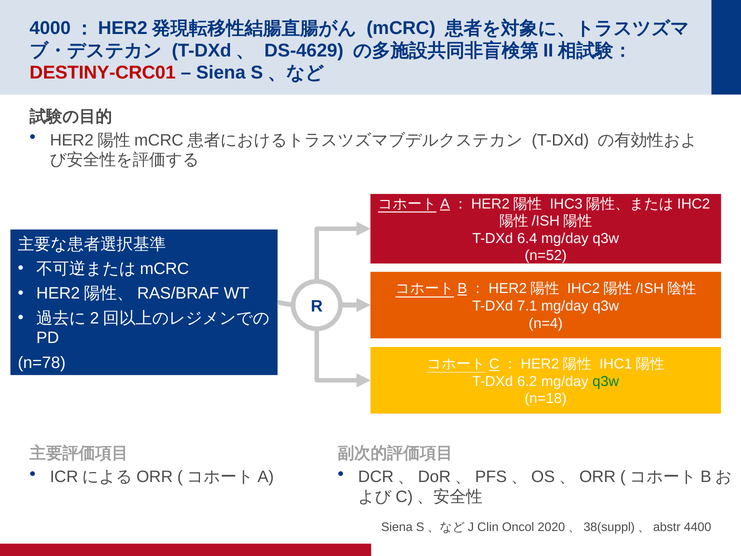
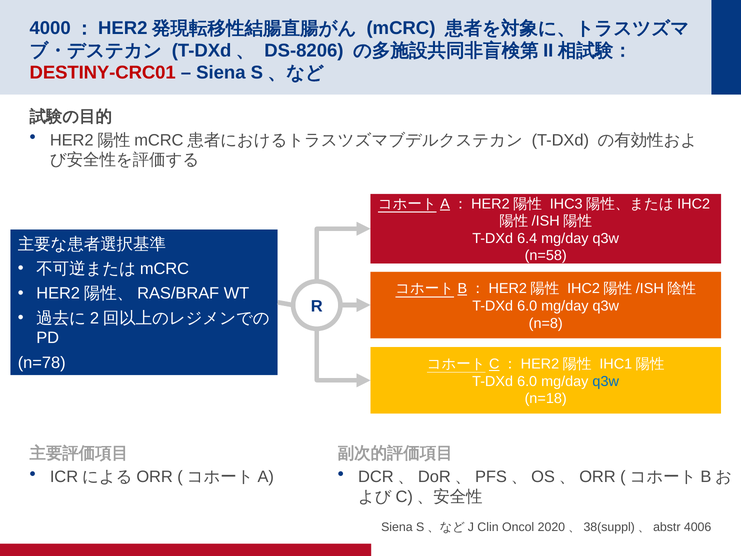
DS-4629: DS-4629 -> DS-8206 (304, 50)
n=52: n=52 -> n=58 (546, 256)
7.1: 7.1 -> 6.0 (527, 306)
n=4: n=4 -> n=8 (546, 323)
6.2: 6.2 -> 6.0 (527, 381)
q3w colour: green -> blue (606, 381)
4400: 4400 -> 4006 (698, 527)
